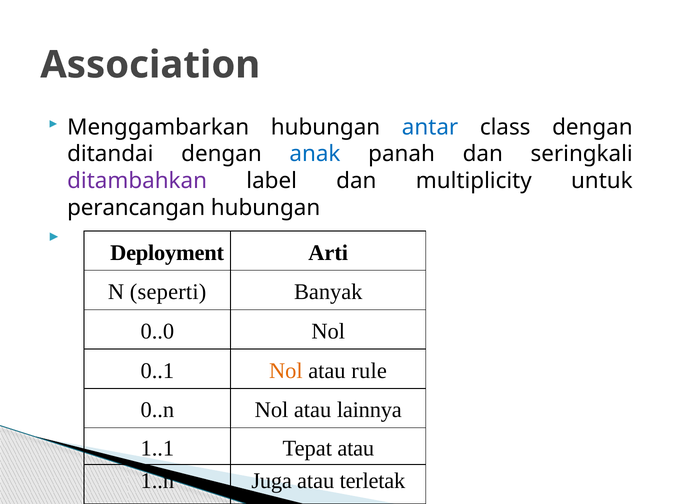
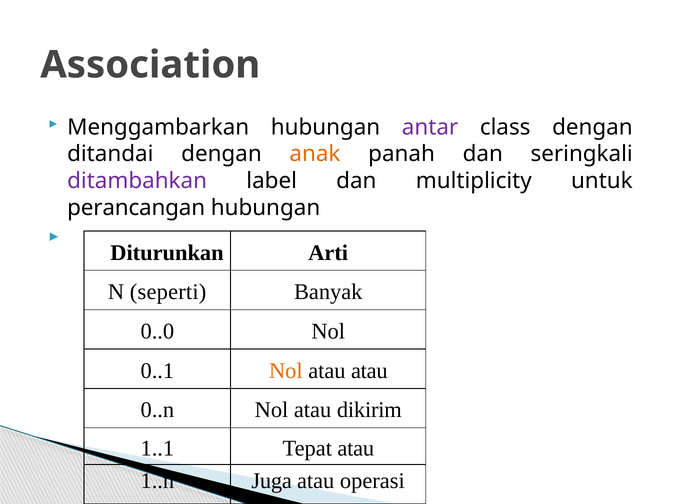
antar colour: blue -> purple (430, 127)
anak colour: blue -> orange (315, 154)
Deployment: Deployment -> Diturunkan (167, 253)
atau rule: rule -> atau (369, 371)
lainnya: lainnya -> dikirim (369, 411)
terletak: terletak -> operasi (372, 482)
